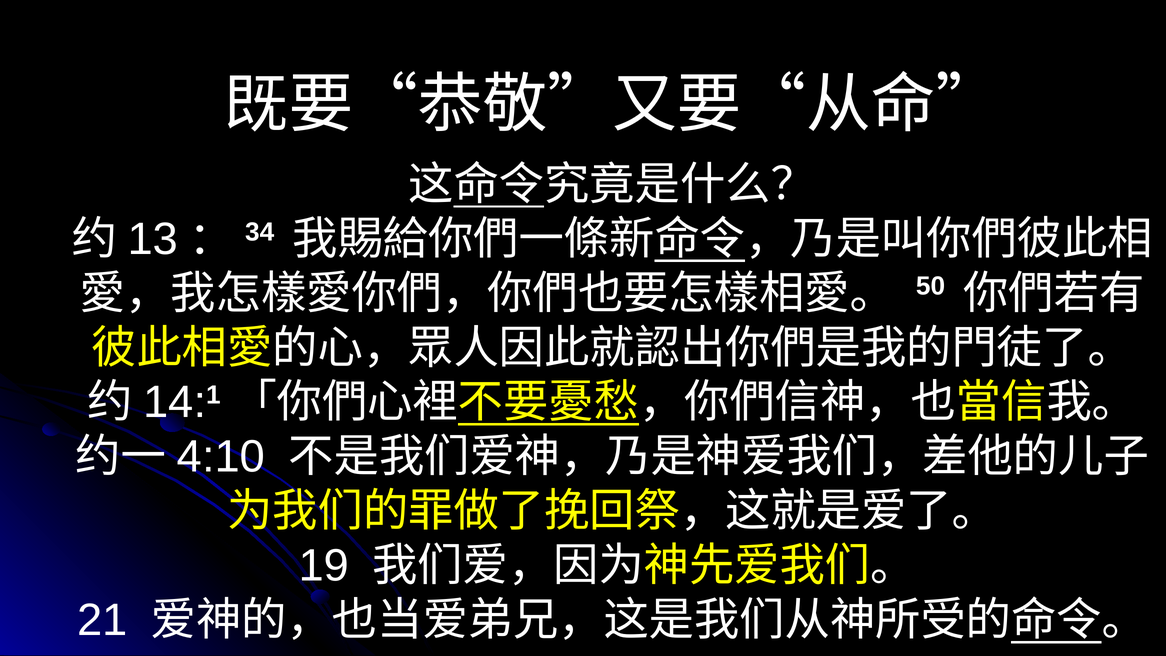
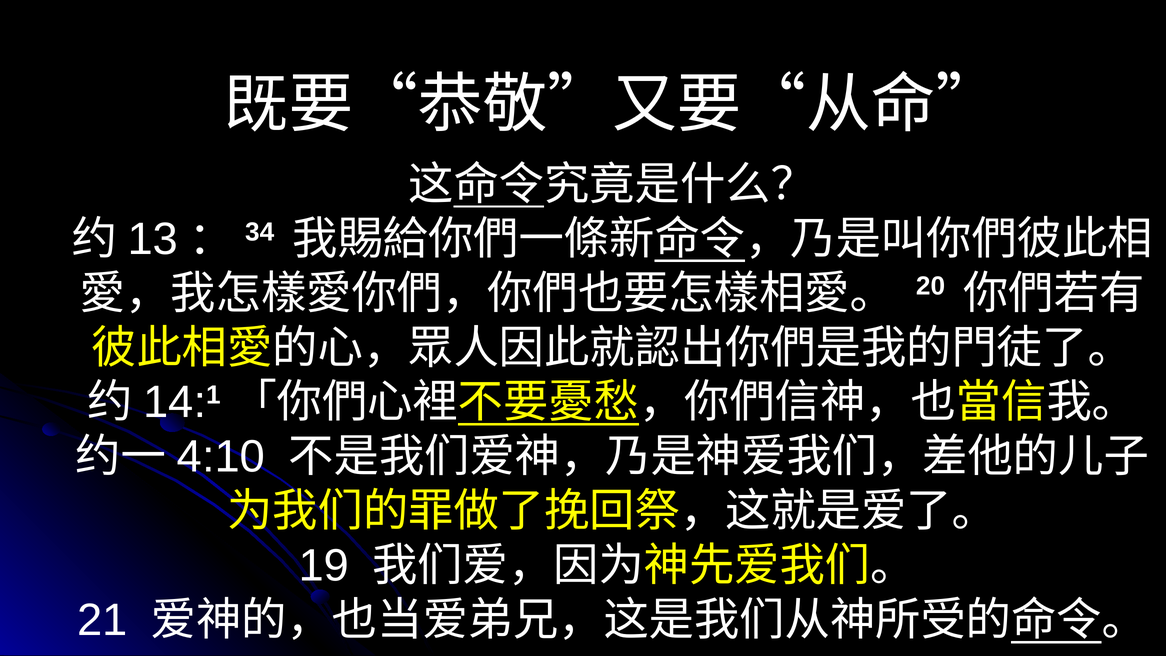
50: 50 -> 20 (931, 286)
